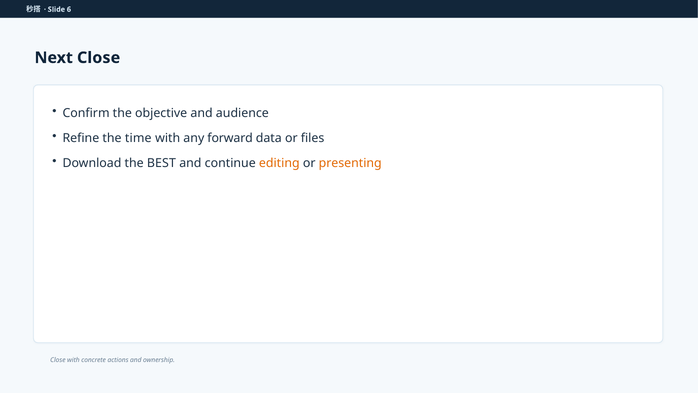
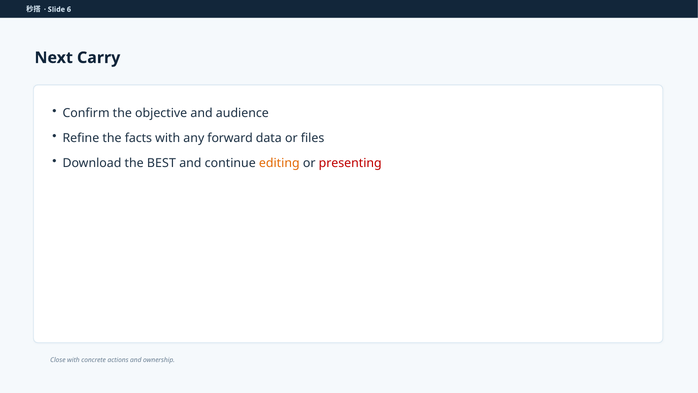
Next Close: Close -> Carry (99, 58)
time: time -> facts (138, 138)
presenting colour: orange -> red (350, 163)
